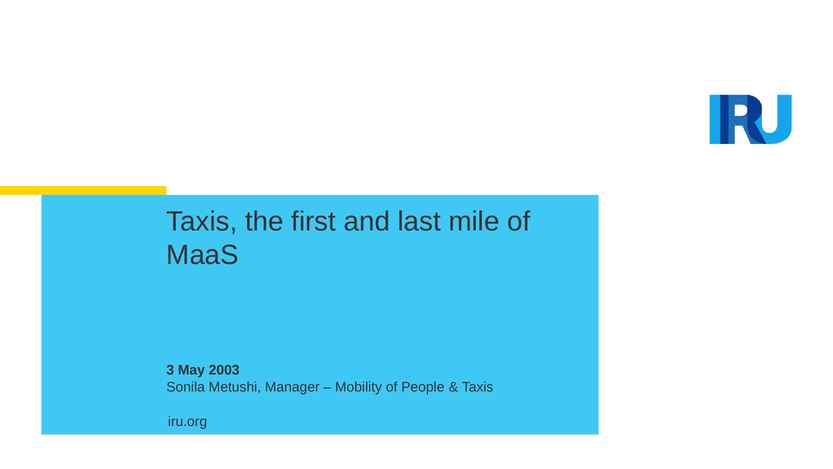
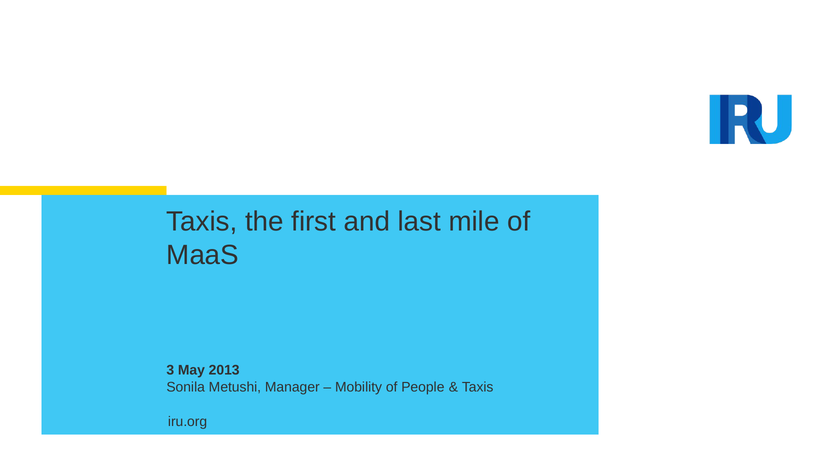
2003: 2003 -> 2013 (224, 370)
